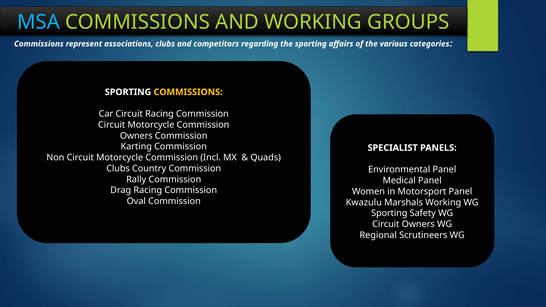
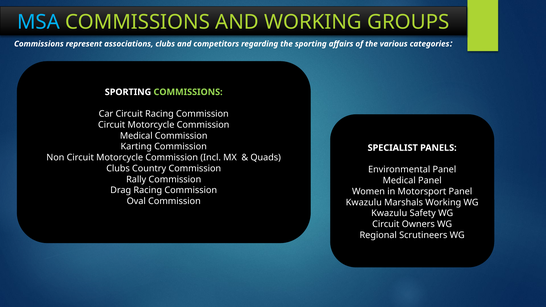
COMMISSIONS colour: yellow -> light green (188, 92)
Owners: Owners -> Medical (136, 136)
Sporting: Sporting -> Kwazulu (389, 213)
